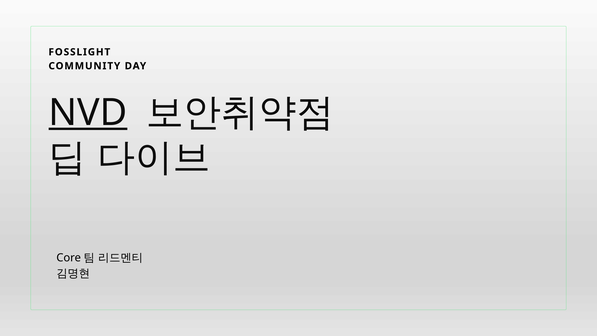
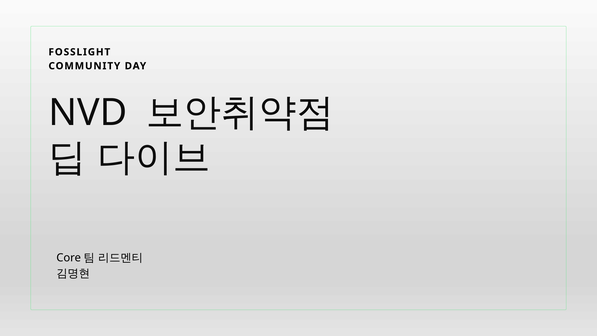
NVD underline: present -> none (88, 113)
